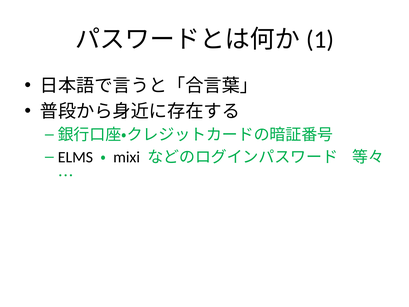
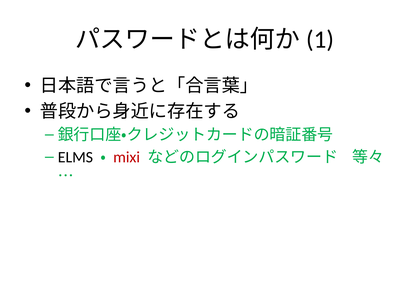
mixi colour: black -> red (127, 157)
